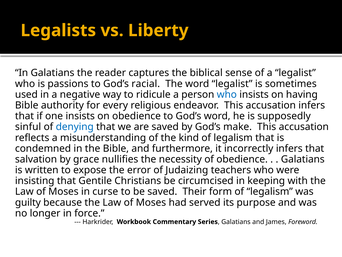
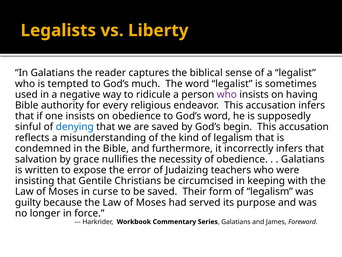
passions: passions -> tempted (68, 84)
racial: racial -> much (146, 84)
who colour: blue -> purple (227, 94)
make: make -> begin (238, 127)
